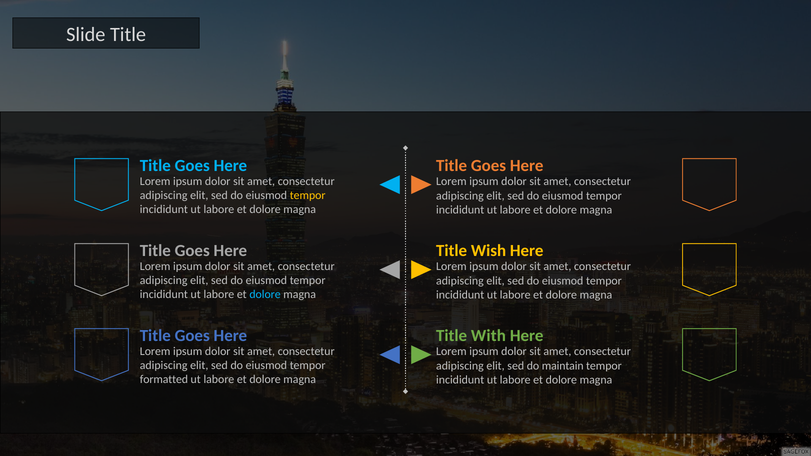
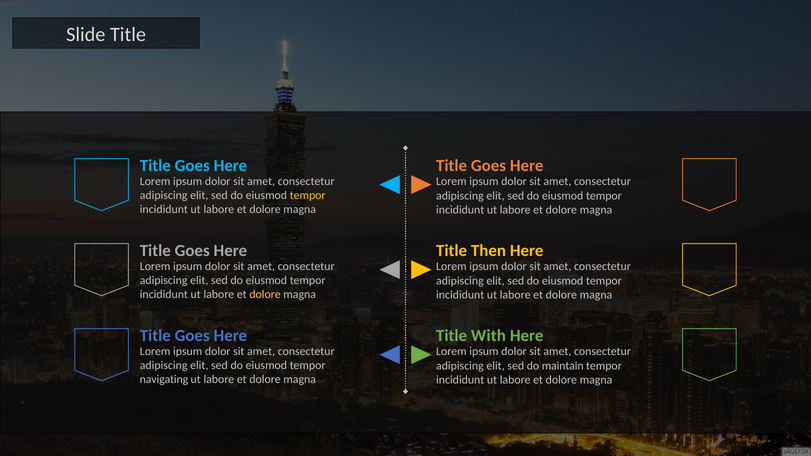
Wish: Wish -> Then (488, 251)
dolore colour: light blue -> yellow (265, 295)
formatted: formatted -> navigating (164, 380)
